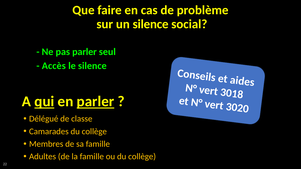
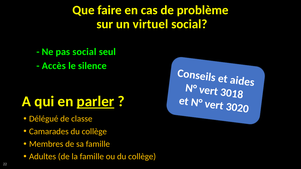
un silence: silence -> virtuel (150, 24)
pas parler: parler -> social (84, 52)
qui underline: present -> none (44, 102)
